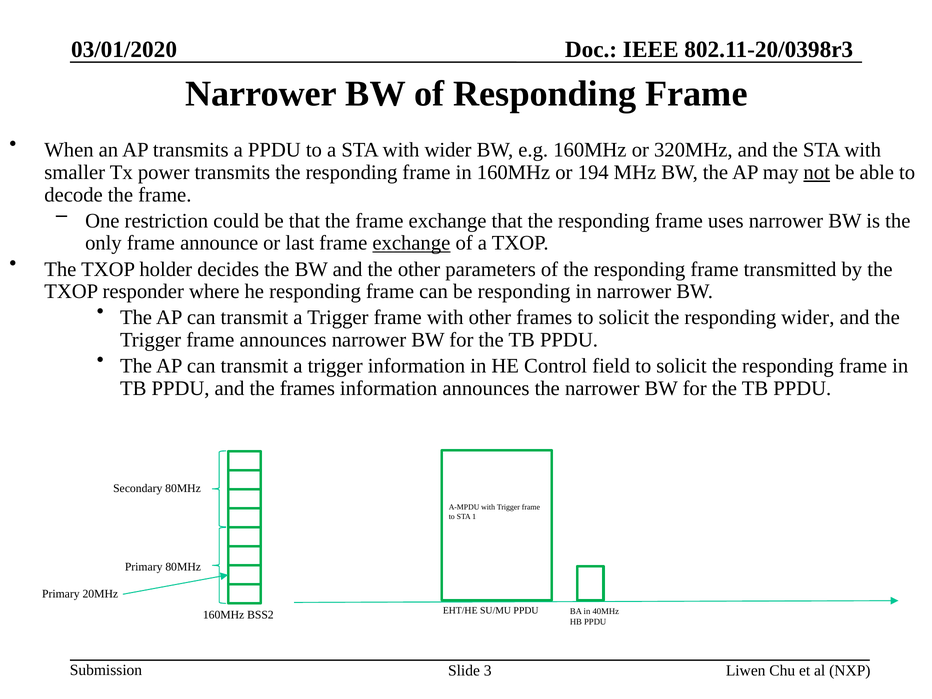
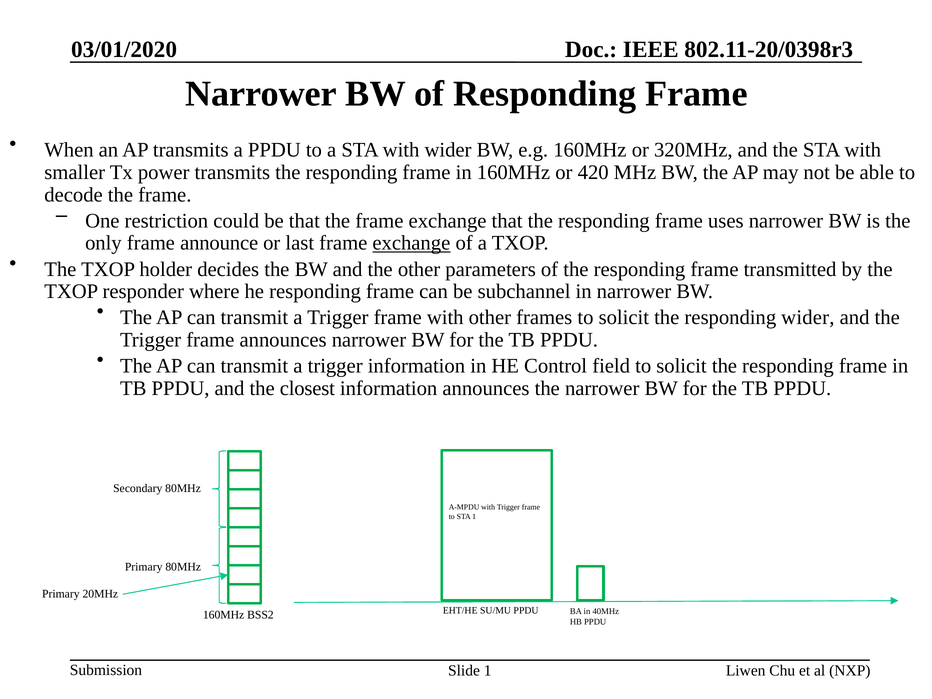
194: 194 -> 420 (593, 172)
not underline: present -> none (817, 172)
be responding: responding -> subchannel (524, 292)
the frames: frames -> closest (307, 388)
Slide 3: 3 -> 1 (488, 670)
